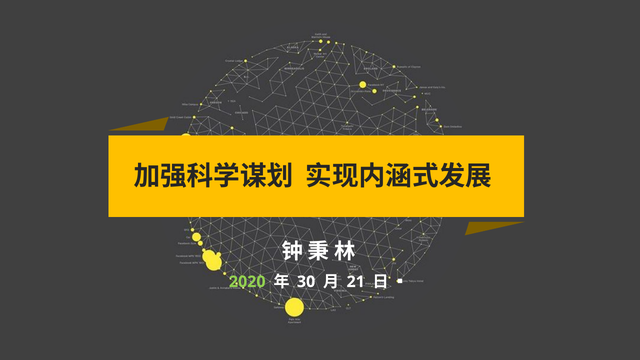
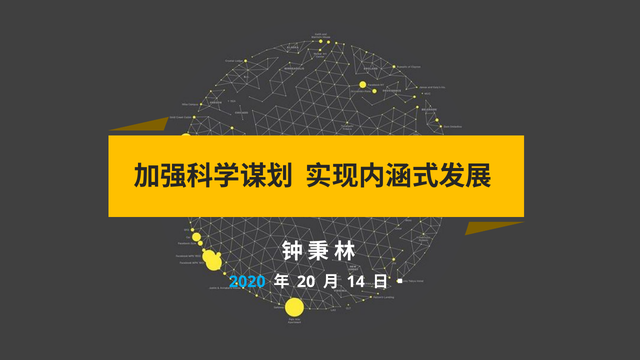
2020 colour: light green -> light blue (247, 282)
30: 30 -> 20 (306, 282)
21: 21 -> 14 (356, 282)
